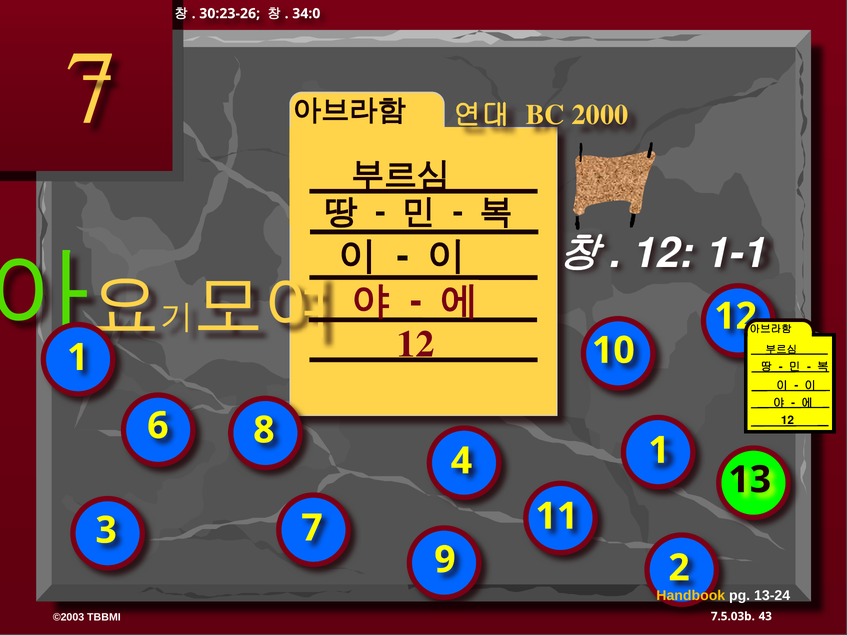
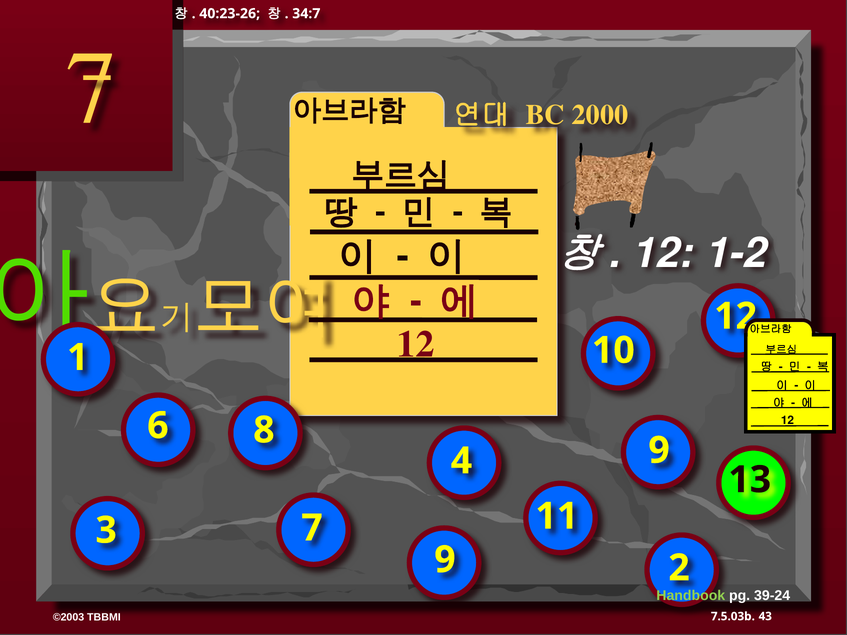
30:23-26: 30:23-26 -> 40:23-26 (230, 14)
34:0: 34:0 -> 34:7 (306, 14)
1-1: 1-1 -> 1-2 (737, 253)
4 1: 1 -> 9 (659, 451)
Handbook colour: yellow -> light green (691, 596)
13-24: 13-24 -> 39-24 (772, 596)
